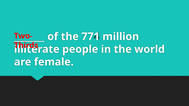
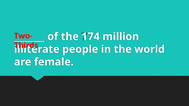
771: 771 -> 174 (91, 37)
